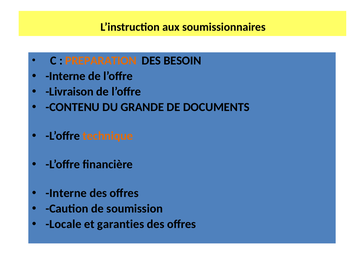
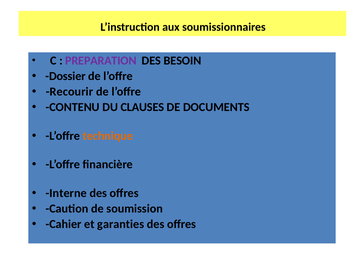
PREPARATION colour: orange -> purple (101, 61)
Interne: Interne -> Dossier (66, 76)
Livraison: Livraison -> Recourir (69, 92)
GRANDE: GRANDE -> CLAUSES (142, 107)
Locale: Locale -> Cahier (64, 224)
